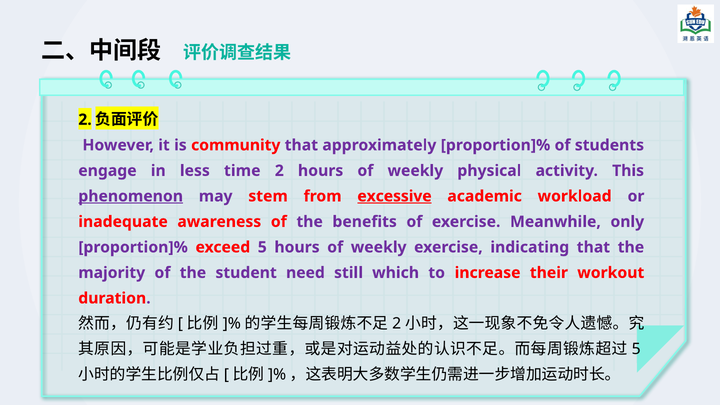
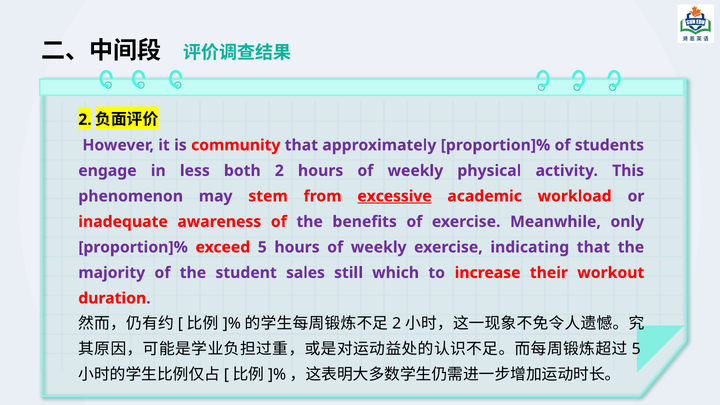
time: time -> both (242, 171)
phenomenon underline: present -> none (131, 196)
need: need -> sales (305, 273)
